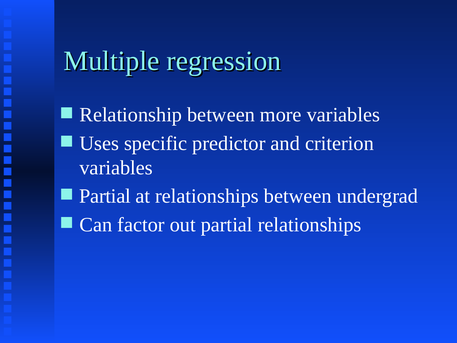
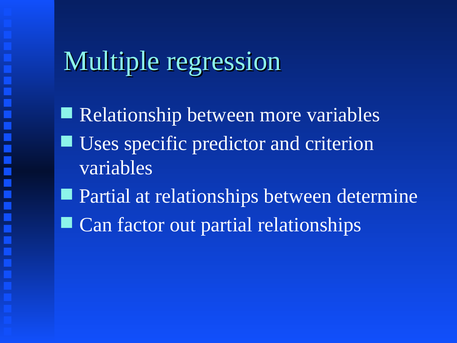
undergrad: undergrad -> determine (377, 196)
